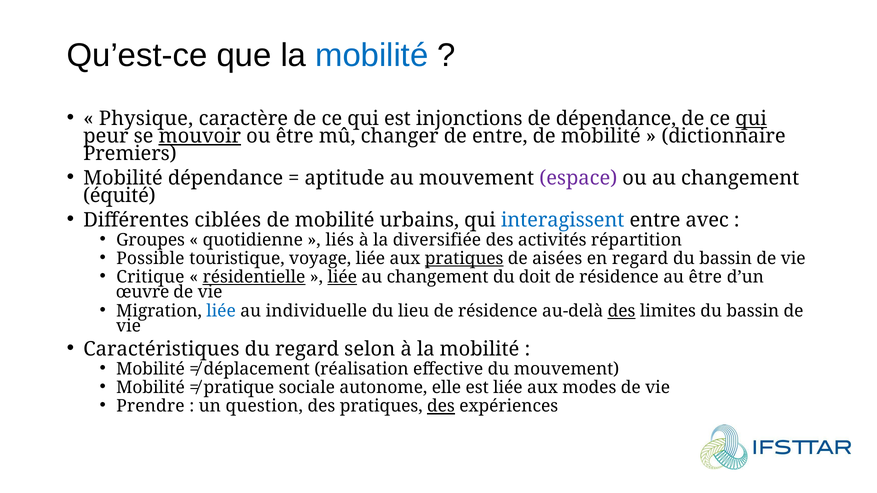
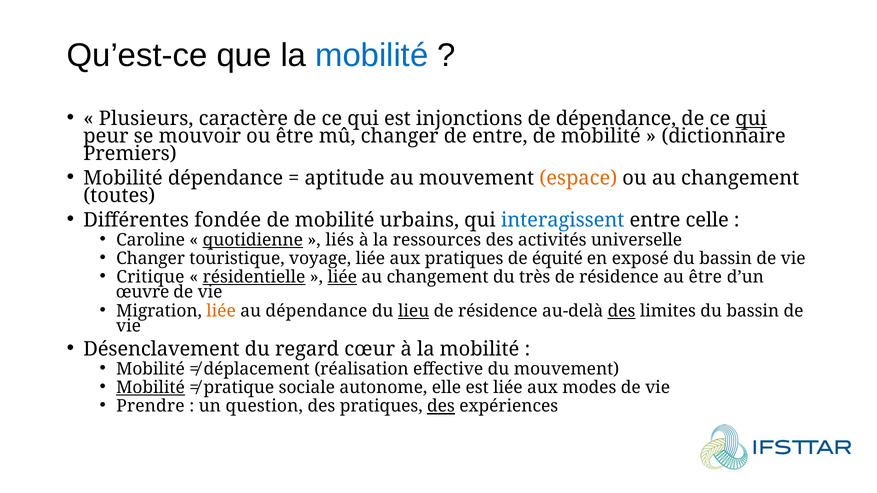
Physique: Physique -> Plusieurs (146, 119)
mouvoir underline: present -> none (200, 136)
espace colour: purple -> orange (578, 178)
équité: équité -> toutes (119, 196)
ciblées: ciblées -> fondée (228, 220)
avec: avec -> celle (707, 220)
Groupes: Groupes -> Caroline (151, 240)
quotidienne underline: none -> present (253, 240)
diversifiée: diversifiée -> ressources (437, 240)
répartition: répartition -> universelle (637, 240)
Possible: Possible -> Changer (151, 259)
pratiques underline: present -> none (464, 259)
aisées: aisées -> équité (557, 259)
en regard: regard -> exposé (640, 259)
doit: doit -> très (535, 277)
liée colour: blue -> orange (221, 311)
au individuelle: individuelle -> dépendance (316, 311)
lieu underline: none -> present (414, 311)
Caractéristiques: Caractéristiques -> Désenclavement (161, 349)
selon: selon -> cœur (370, 349)
Mobilité underline: none -> present (151, 388)
